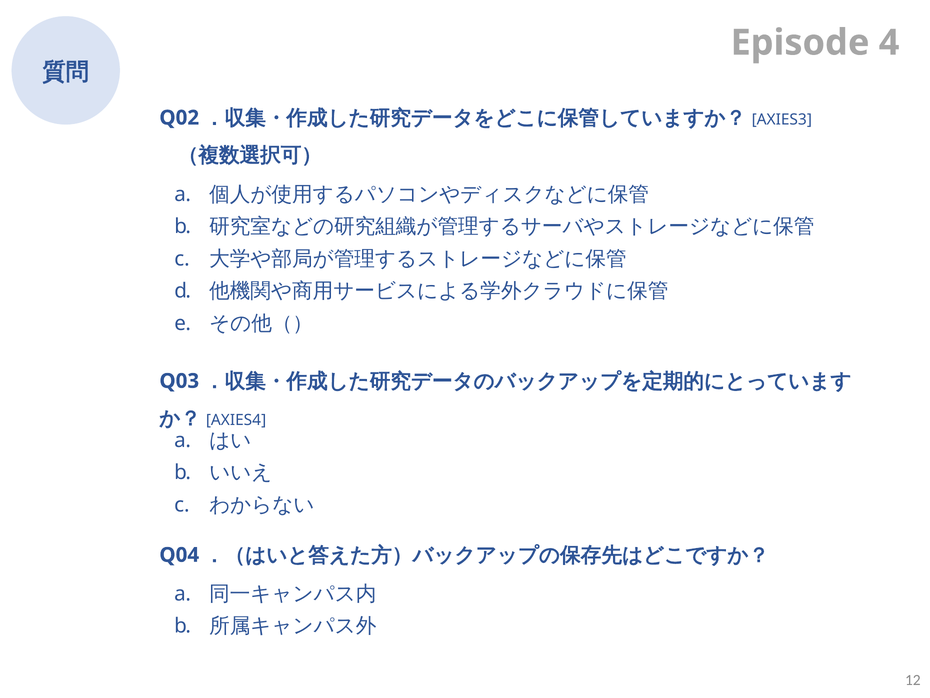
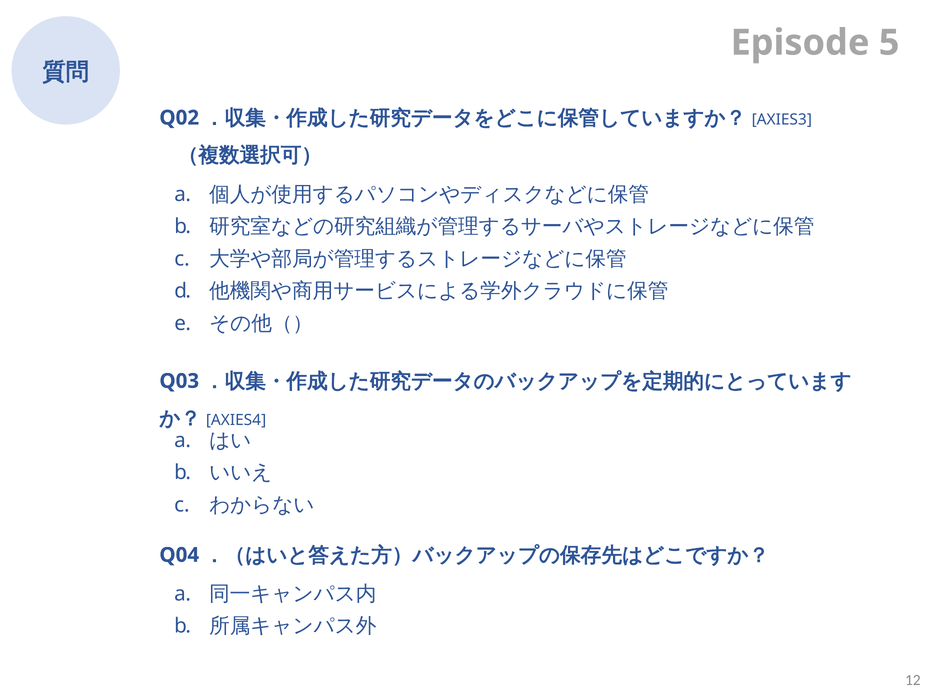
4: 4 -> 5 (889, 43)
